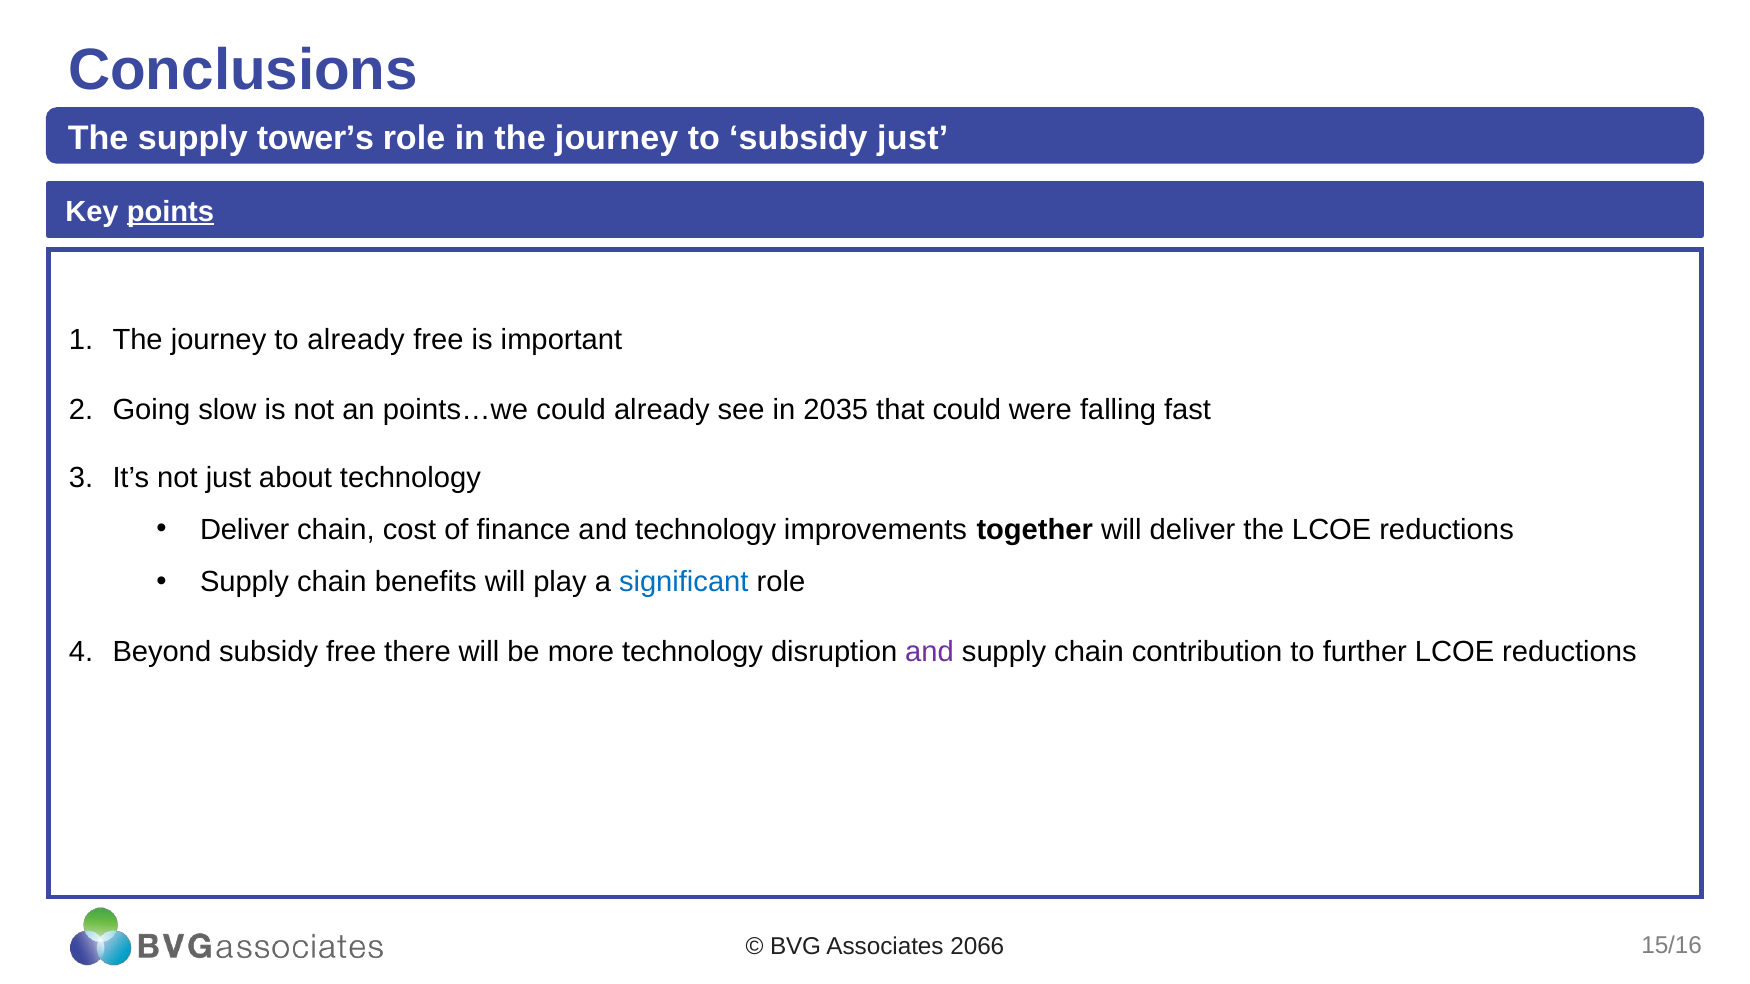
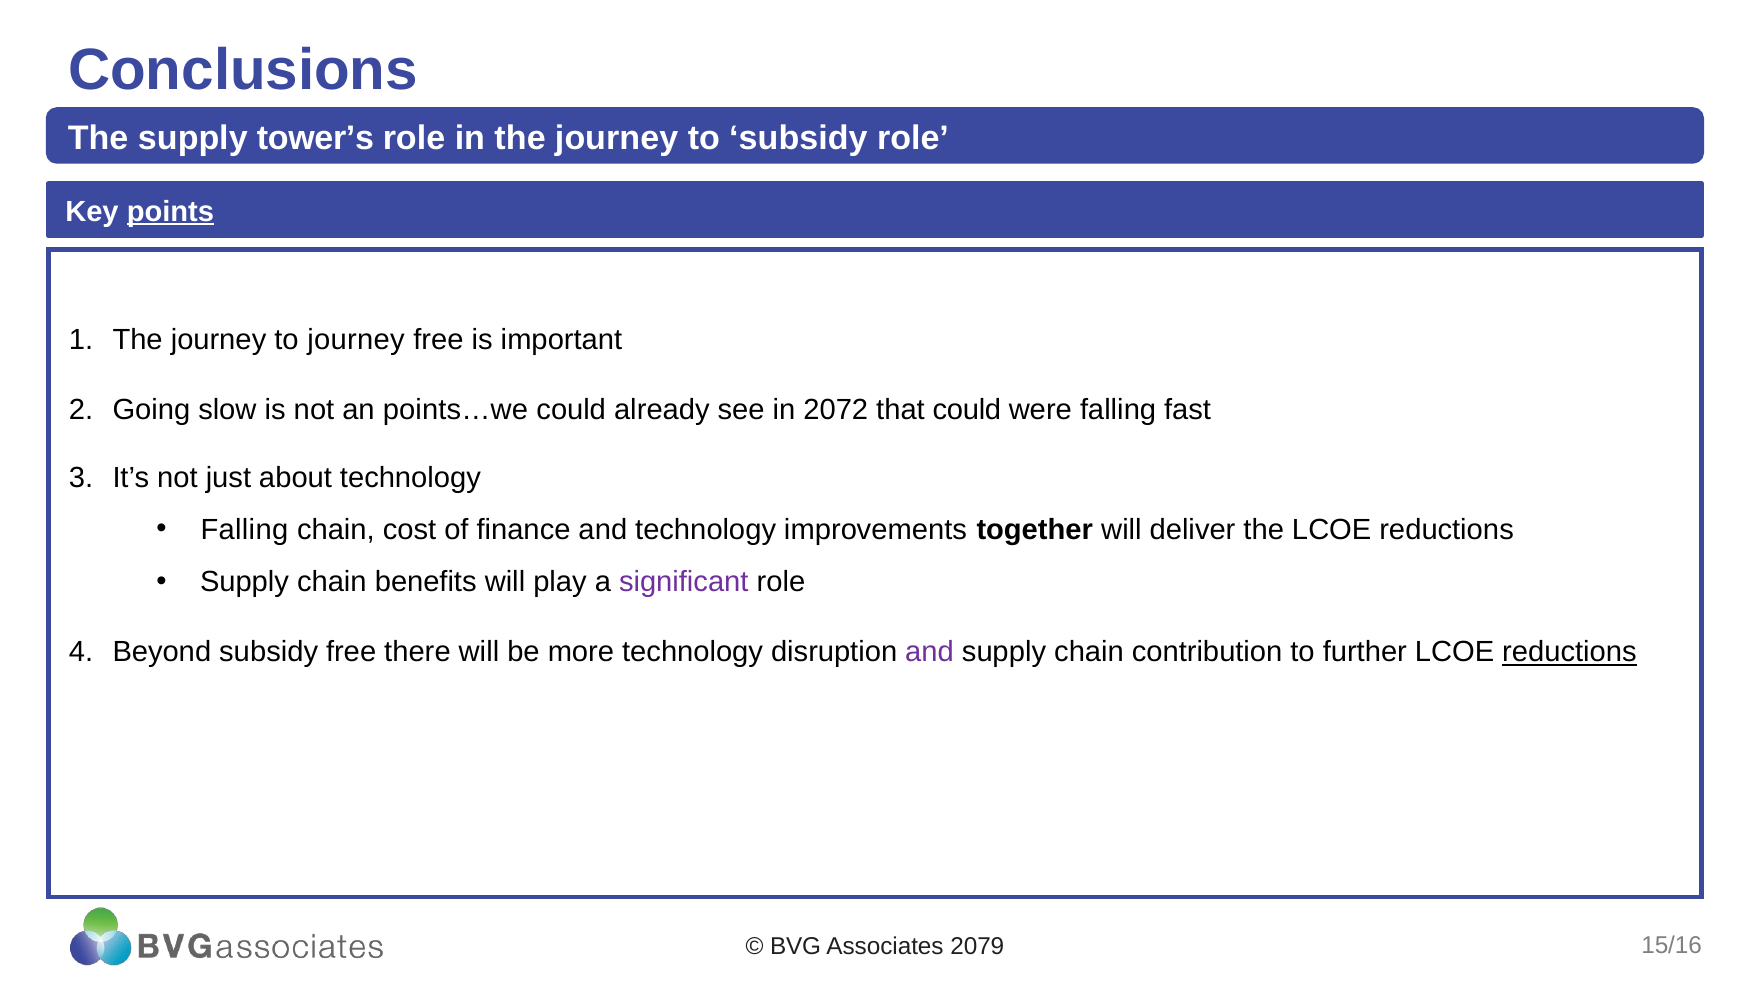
subsidy just: just -> role (913, 138)
to already: already -> journey (356, 341)
2035: 2035 -> 2072 (836, 411)
Deliver: Deliver -> Falling (244, 530)
significant colour: blue -> purple (684, 583)
reductions underline: none -> present (1569, 653)
2066: 2066 -> 2079 (977, 947)
